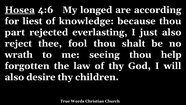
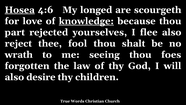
according: according -> scourgeth (158, 10)
liest: liest -> love (32, 21)
knowledge underline: none -> present (86, 21)
everlasting: everlasting -> yourselves (100, 32)
just: just -> flee (149, 32)
help: help -> foes (171, 55)
